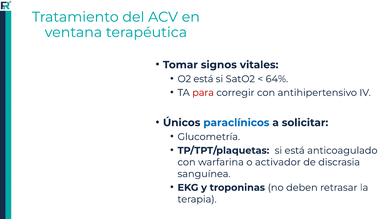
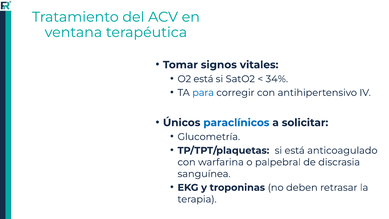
64%: 64% -> 34% (277, 79)
para colour: red -> blue (203, 93)
activador: activador -> palpebral (278, 162)
